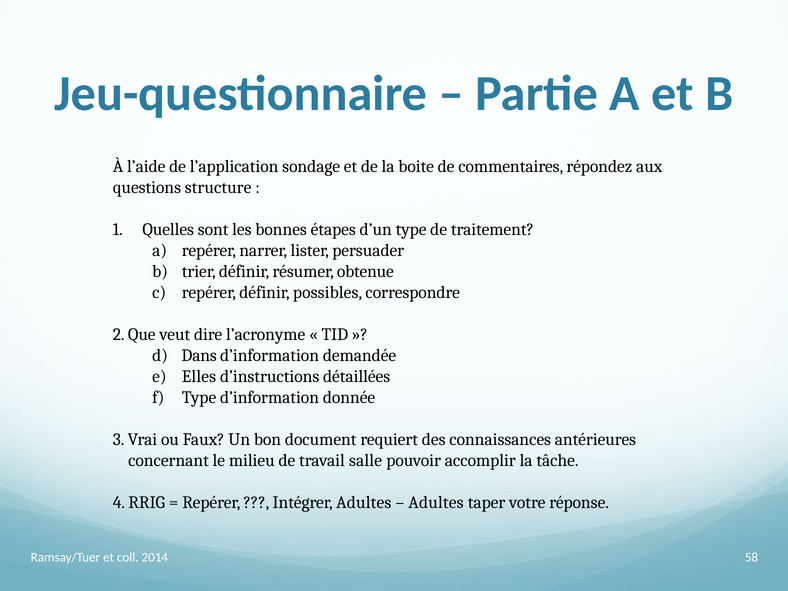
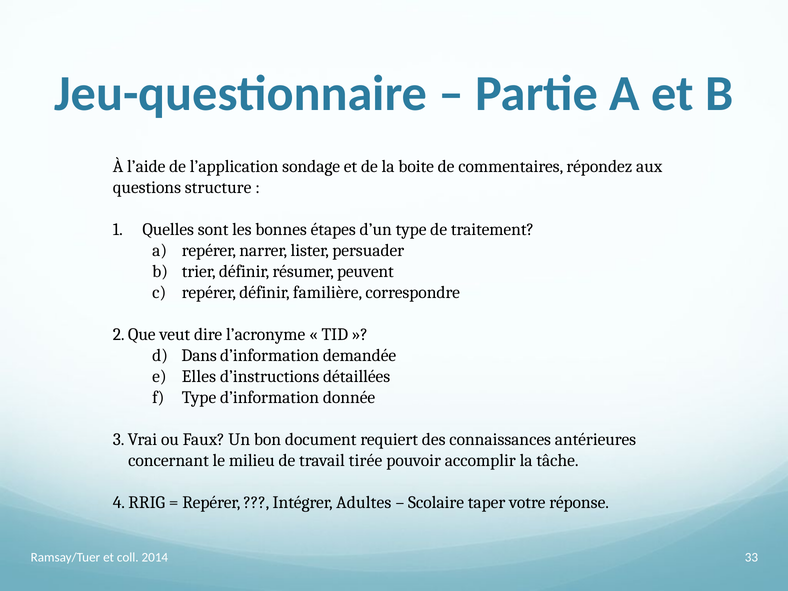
obtenue: obtenue -> peuvent (365, 272)
possibles: possibles -> familière (328, 293)
salle: salle -> tirée (366, 461)
Adultes: Adultes -> Scolaire (436, 503)
58: 58 -> 33 (751, 557)
